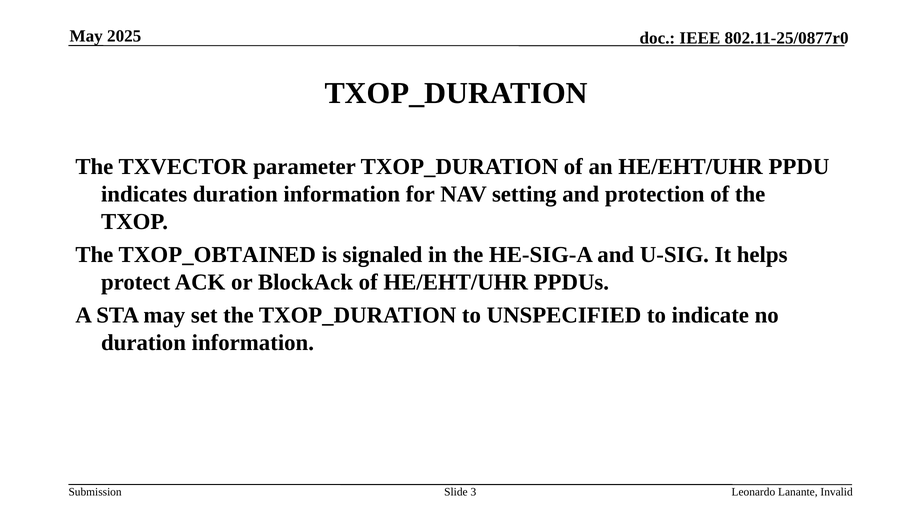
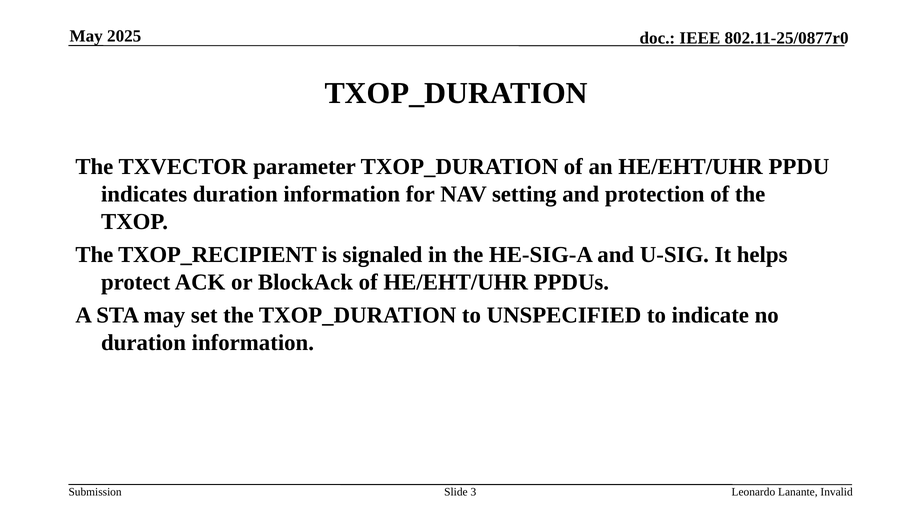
TXOP_OBTAINED: TXOP_OBTAINED -> TXOP_RECIPIENT (217, 255)
